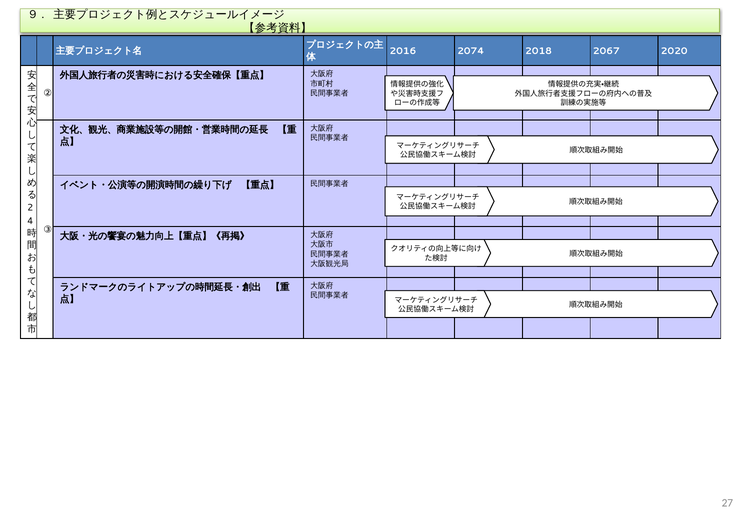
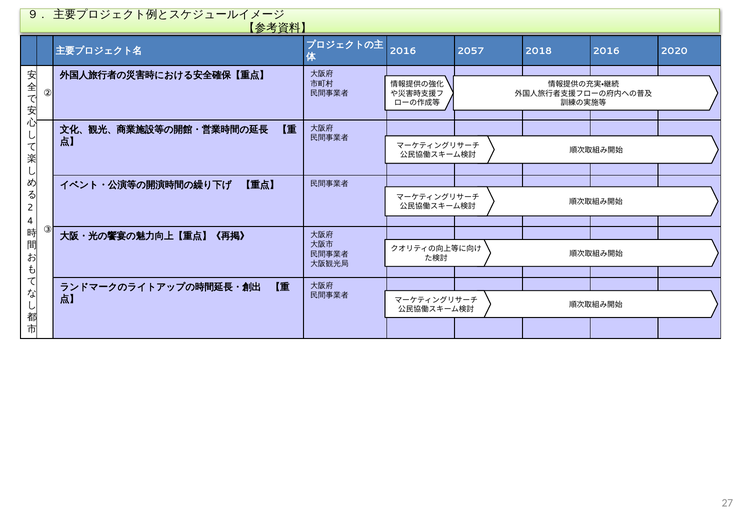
2074: 2074 -> 2057 (471, 51)
2018 2067: 2067 -> 2016 (606, 51)
